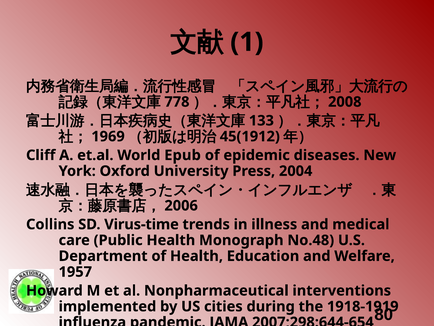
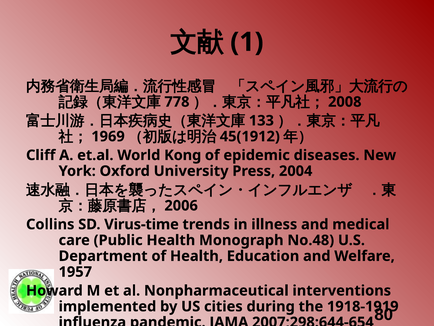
Epub: Epub -> Kong (183, 155)
